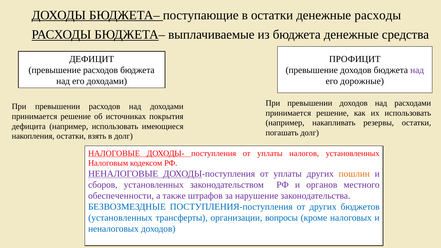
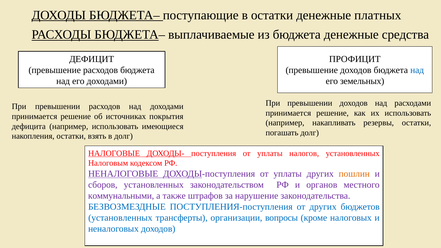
денежные расходы: расходы -> платных (378, 15)
над colour: purple -> blue (417, 70)
дорожные: дорожные -> земельных (362, 81)
обеспеченности: обеспеченности -> коммунальными (121, 196)
